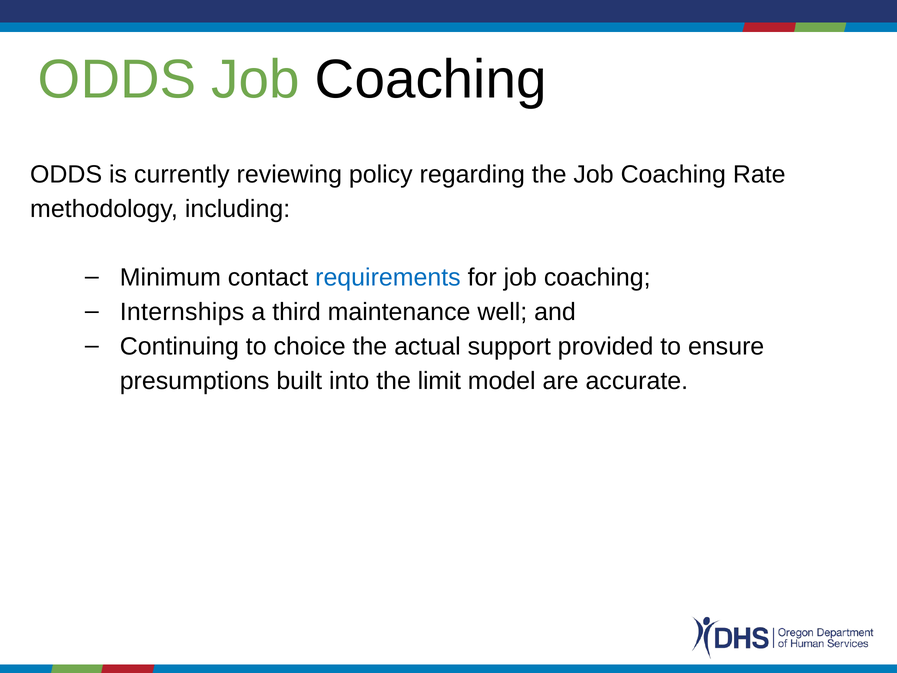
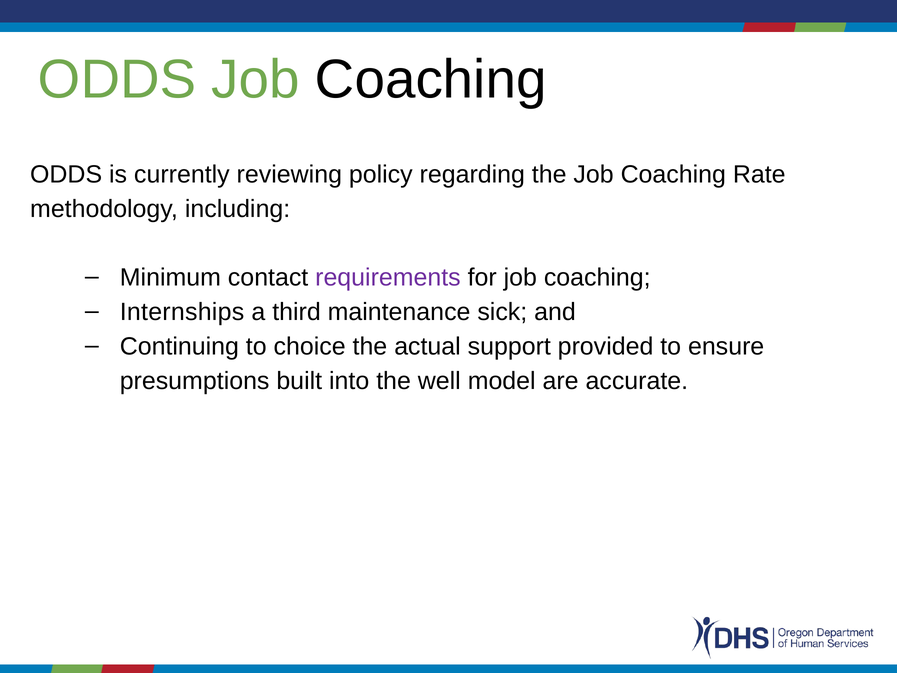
requirements colour: blue -> purple (388, 278)
well: well -> sick (502, 312)
limit: limit -> well (439, 381)
